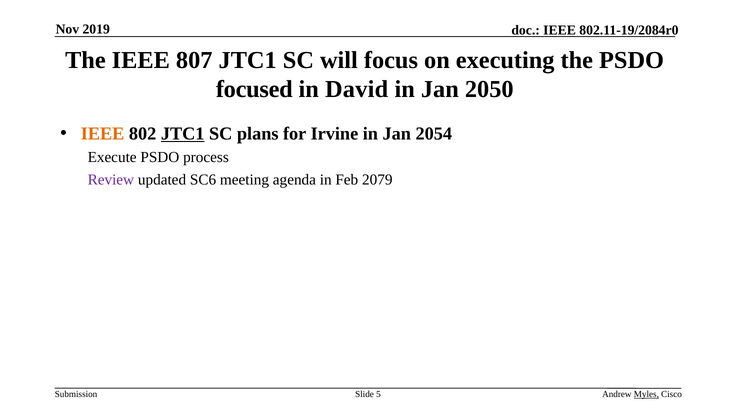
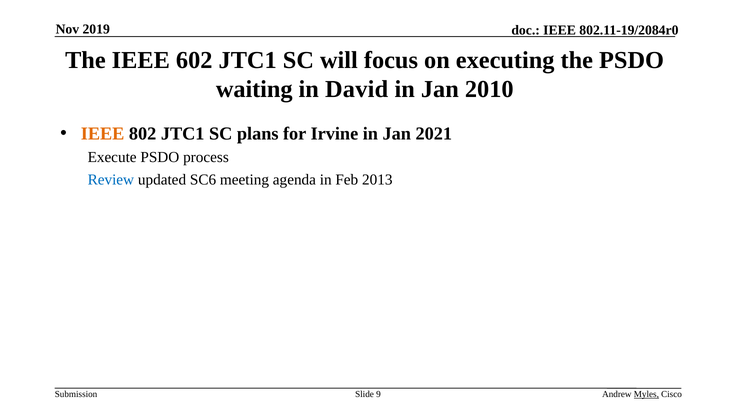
807: 807 -> 602 (194, 60)
focused: focused -> waiting (254, 89)
2050: 2050 -> 2010 (489, 89)
JTC1 underline: present -> none (183, 134)
2054: 2054 -> 2021 (434, 134)
Review colour: purple -> blue (111, 179)
2079: 2079 -> 2013 (377, 179)
5: 5 -> 9 (378, 394)
